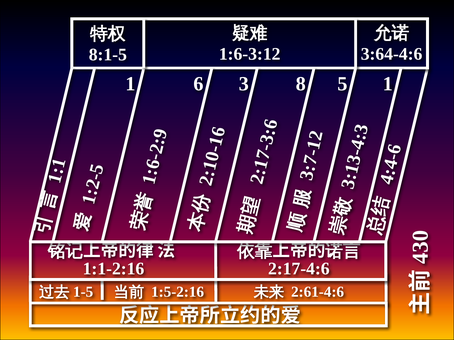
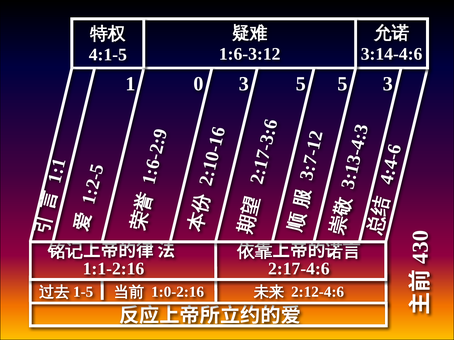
3:64-4:6: 3:64-4:6 -> 3:14-4:6 (392, 54)
8:1-5: 8:1-5 -> 4:1-5 (108, 55)
6: 6 -> 0 (199, 84)
3 8: 8 -> 5 (301, 84)
5 1: 1 -> 3 (388, 84)
1:5-2:16: 1:5-2:16 -> 1:0-2:16 (178, 292)
2:61-4:6: 2:61-4:6 -> 2:12-4:6 (318, 292)
